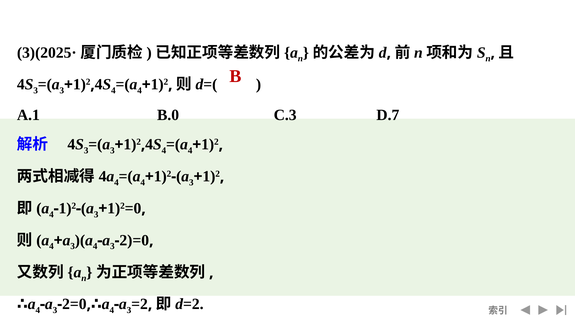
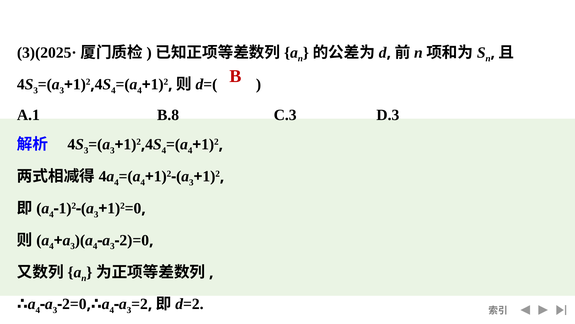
B.0: B.0 -> B.8 (168, 115)
D.7: D.7 -> D.3 (388, 115)
